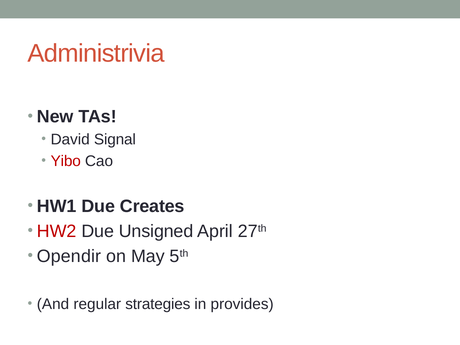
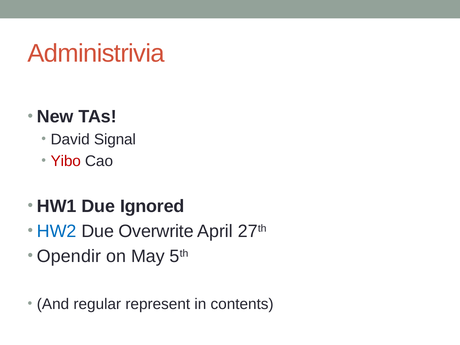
Creates: Creates -> Ignored (152, 206)
HW2 colour: red -> blue (57, 231)
Unsigned: Unsigned -> Overwrite (156, 231)
strategies: strategies -> represent (158, 304)
provides: provides -> contents (242, 304)
